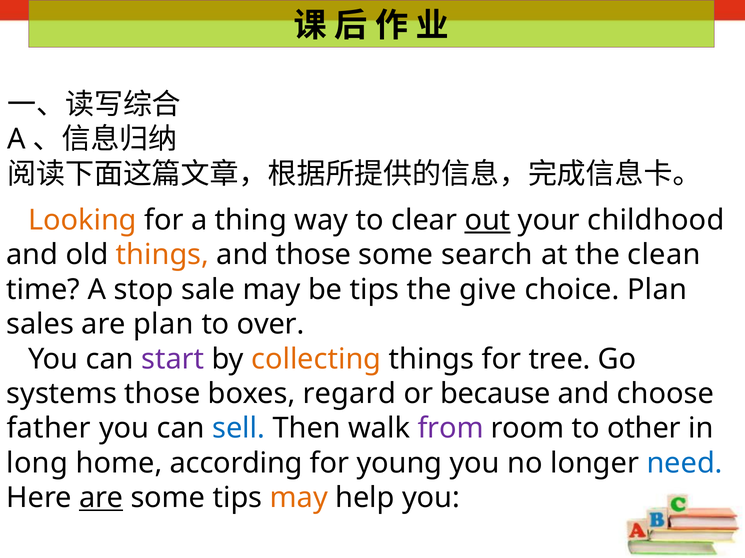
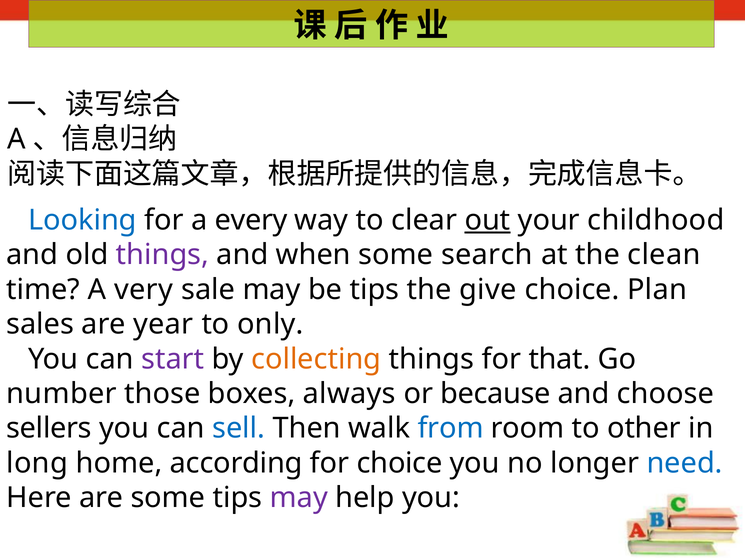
Looking colour: orange -> blue (82, 220)
thing: thing -> every (251, 220)
things colour: orange -> purple (162, 255)
and those: those -> when (313, 255)
stop: stop -> very (143, 290)
are plan: plan -> year (163, 325)
over: over -> only (270, 325)
tree: tree -> that (559, 359)
systems: systems -> number (61, 394)
regard: regard -> always (349, 394)
father: father -> sellers (49, 429)
from colour: purple -> blue (451, 429)
for young: young -> choice (400, 464)
are underline: present -> none (101, 499)
may colour: orange -> purple (299, 499)
